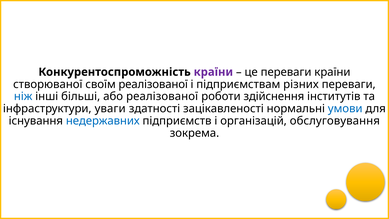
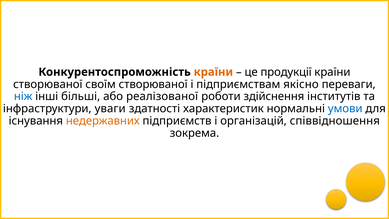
країни colour: purple -> orange (213, 72)
це переваги: переваги -> продукції (286, 72)
своїм реалізованої: реалізованої -> створюваної (153, 84)
різних: різних -> якісно (301, 84)
зацікавленості: зацікавленості -> характеристик (223, 109)
недержавних colour: blue -> orange (103, 121)
обслуговування: обслуговування -> співвідношення (335, 121)
